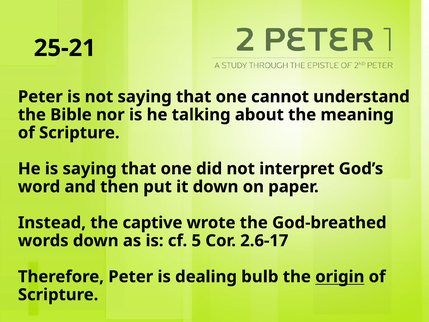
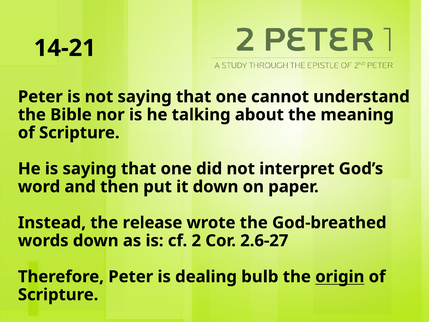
25-21: 25-21 -> 14-21 (65, 48)
captive: captive -> release (152, 223)
5: 5 -> 2 (196, 241)
2.6-17: 2.6-17 -> 2.6-27 (264, 241)
